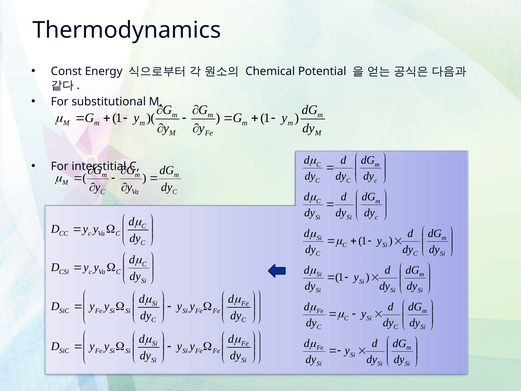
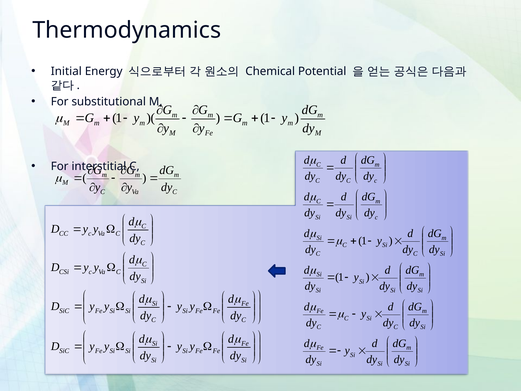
Const: Const -> Initial (66, 71)
